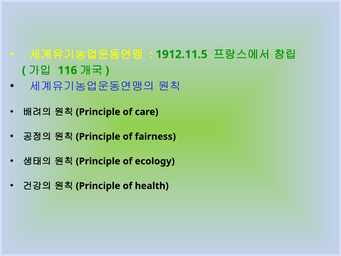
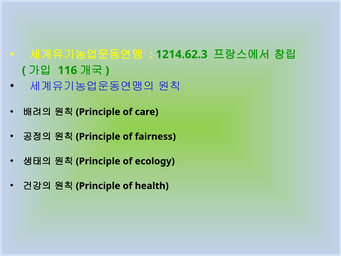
1912.11.5: 1912.11.5 -> 1214.62.3 (182, 54)
